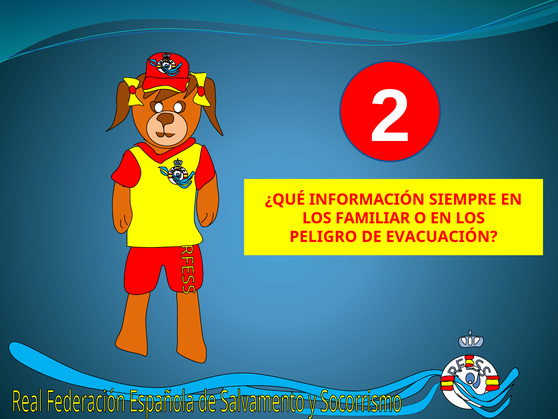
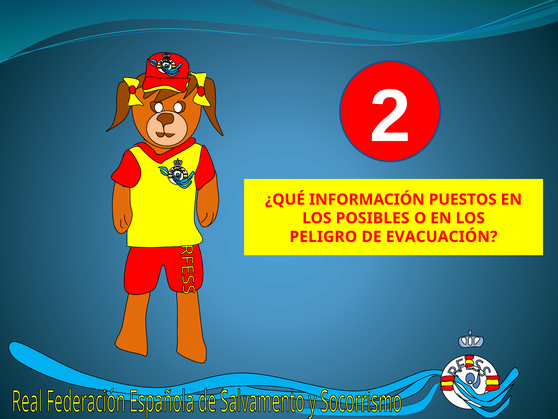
SIEMPRE: SIEMPRE -> PUESTOS (463, 199)
FAMILIAR: FAMILIAR -> POSIBLES (373, 218)
